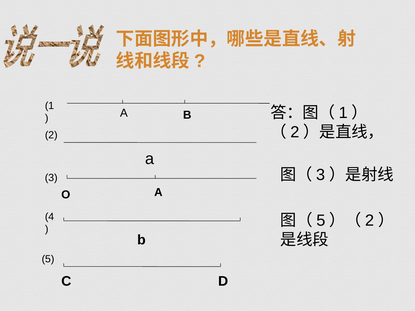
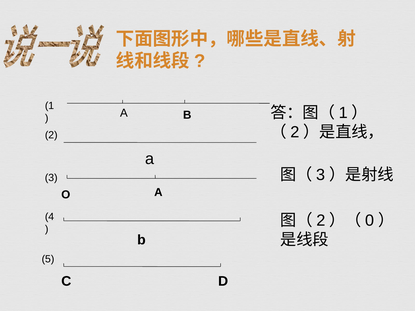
5: 5 -> 2 (321, 221)
2: 2 -> 0 (370, 221)
